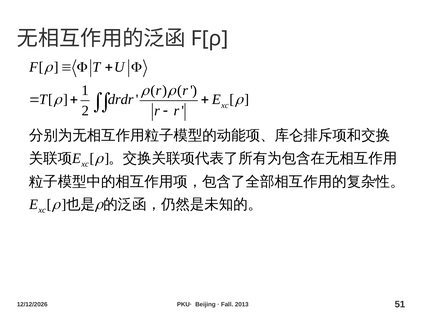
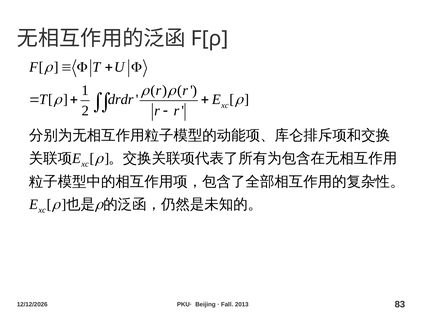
51: 51 -> 83 (400, 304)
